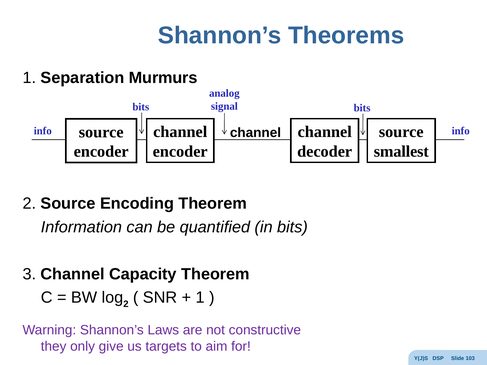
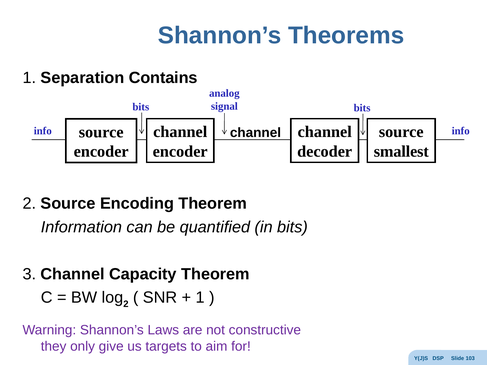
Murmurs: Murmurs -> Contains (163, 78)
